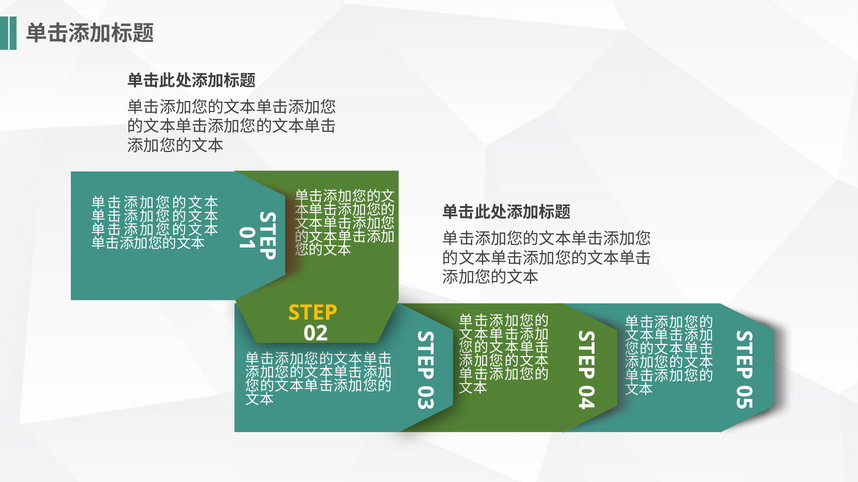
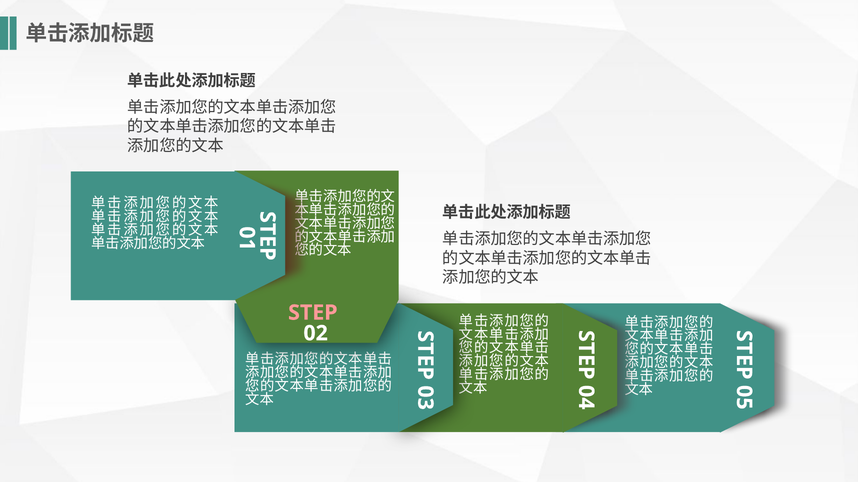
STEP colour: yellow -> pink (313, 313)
